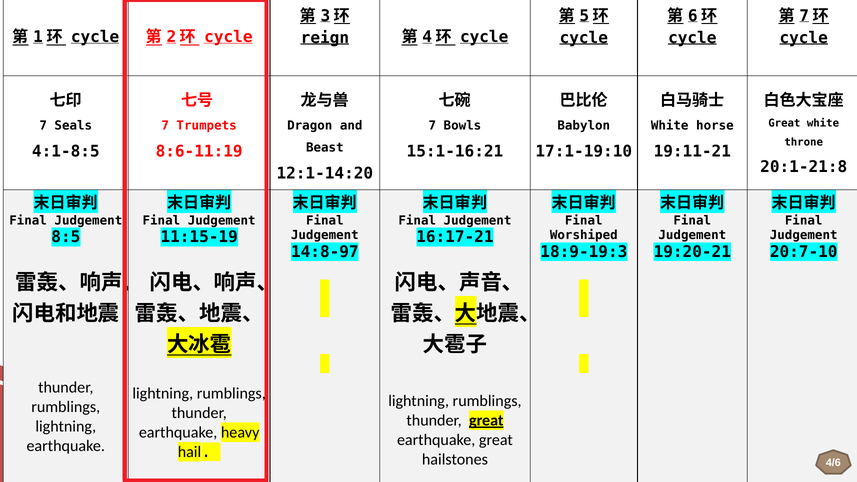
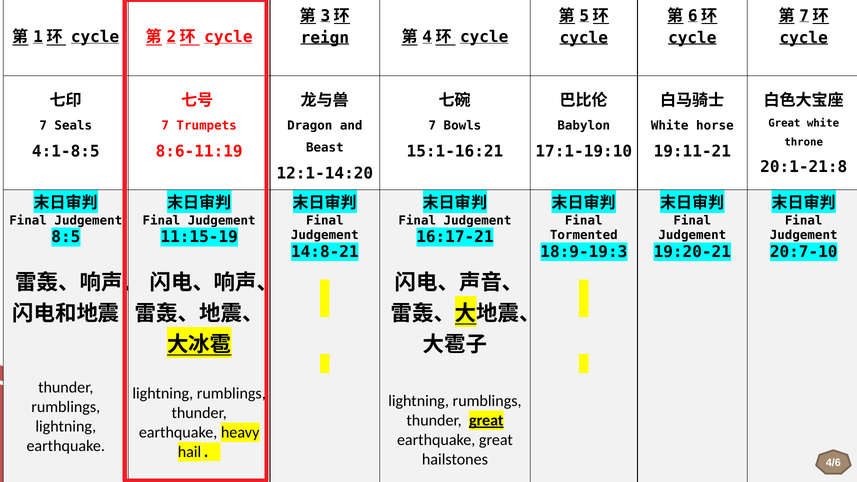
Worshiped: Worshiped -> Tormented (584, 235)
14:8-97: 14:8-97 -> 14:8-21 (325, 252)
